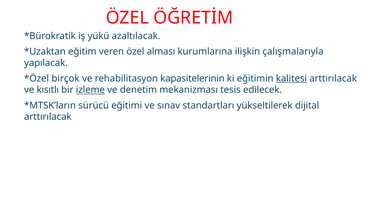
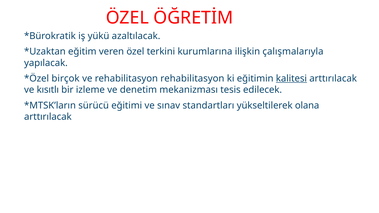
alması: alması -> terkini (161, 52)
rehabilitasyon kapasitelerinin: kapasitelerinin -> rehabilitasyon (192, 79)
izleme underline: present -> none (90, 90)
dijital: dijital -> olana (307, 106)
